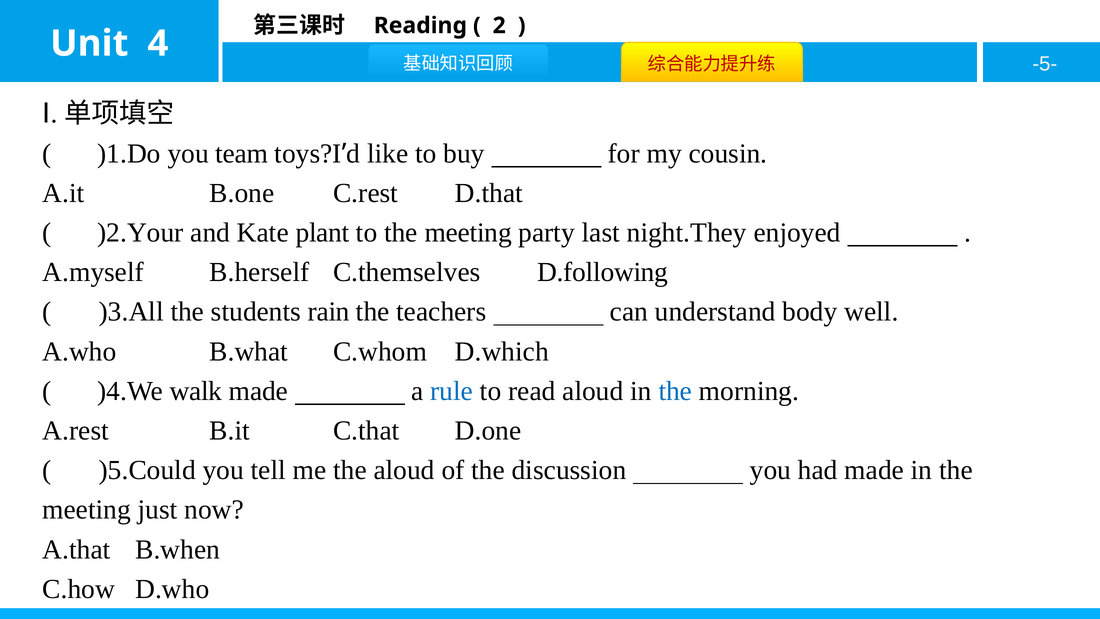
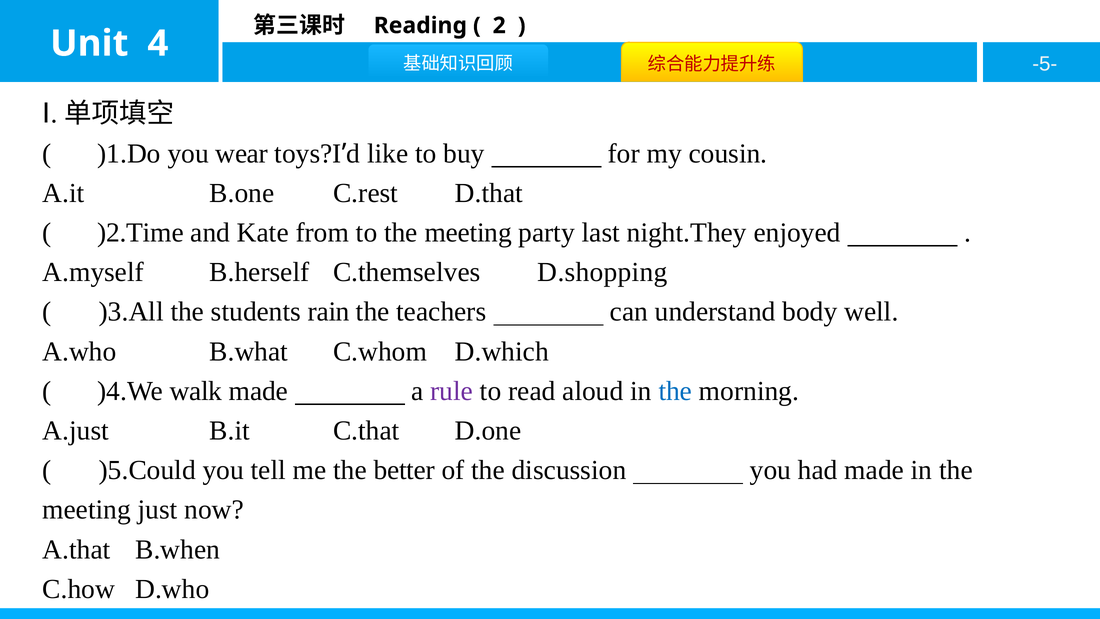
team: team -> wear (242, 153)
)2.Your: )2.Your -> )2.Time (140, 233)
plant: plant -> from (322, 233)
D.following: D.following -> D.shopping (602, 272)
rule colour: blue -> purple (452, 391)
A.rest: A.rest -> A.just (76, 431)
the aloud: aloud -> better (404, 470)
